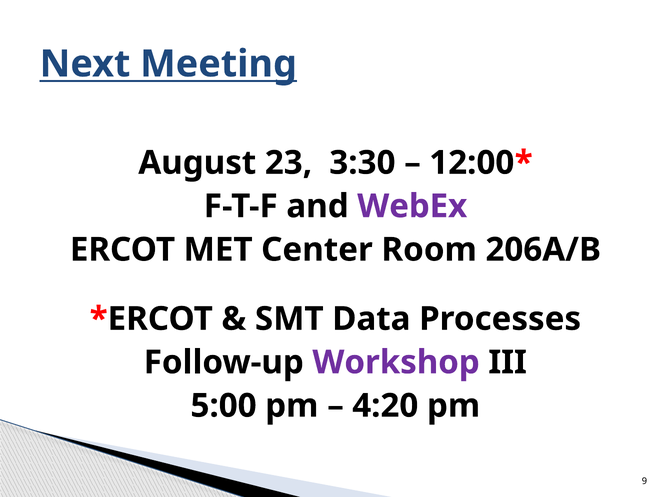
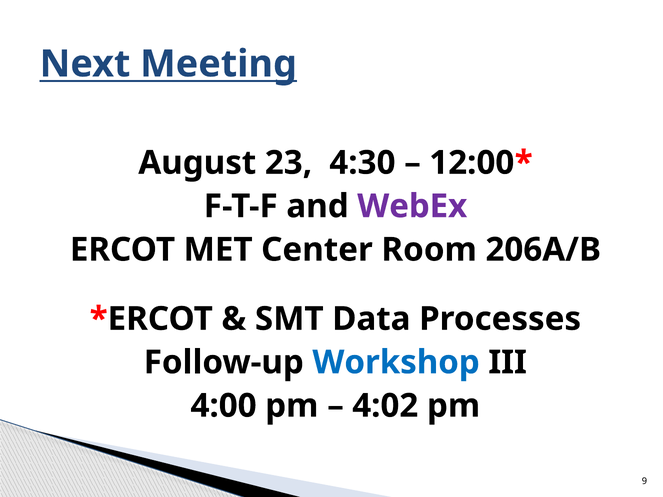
3:30: 3:30 -> 4:30 (362, 163)
Workshop colour: purple -> blue (396, 363)
5:00: 5:00 -> 4:00 (224, 406)
4:20: 4:20 -> 4:02 (385, 406)
